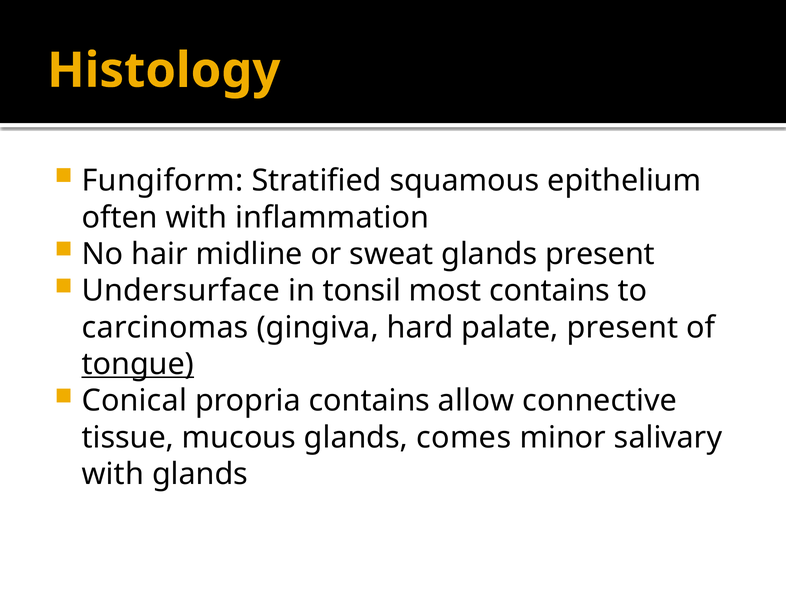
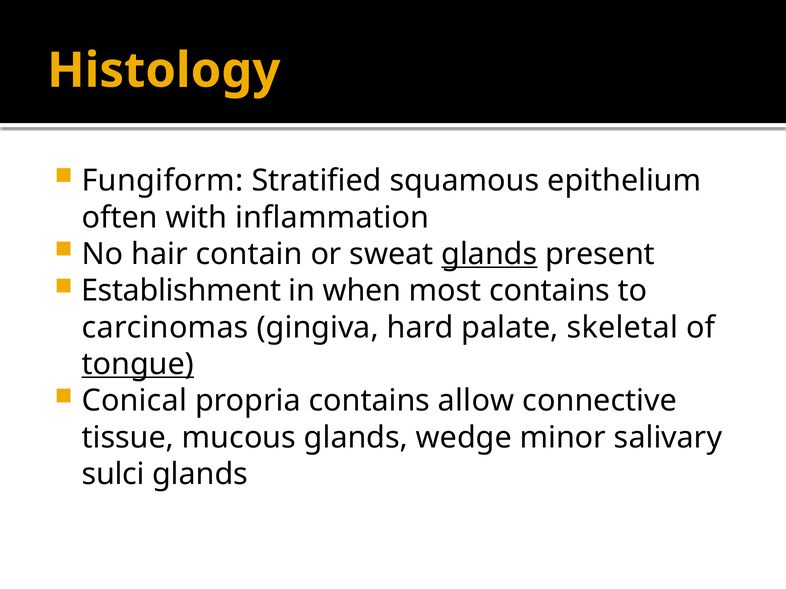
midline: midline -> contain (249, 254)
glands underline: none -> present (489, 254)
Undersurface: Undersurface -> Establishment (181, 291)
tonsil: tonsil -> when (362, 291)
palate present: present -> skeletal (622, 328)
comes: comes -> wedge (464, 438)
with: with -> sulci (113, 475)
